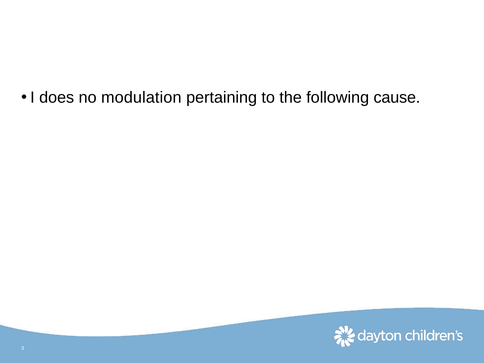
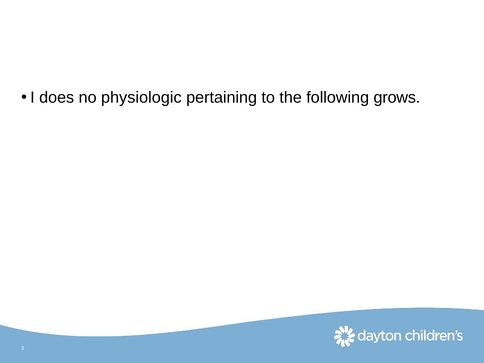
modulation: modulation -> physiologic (141, 97)
cause: cause -> grows (397, 97)
